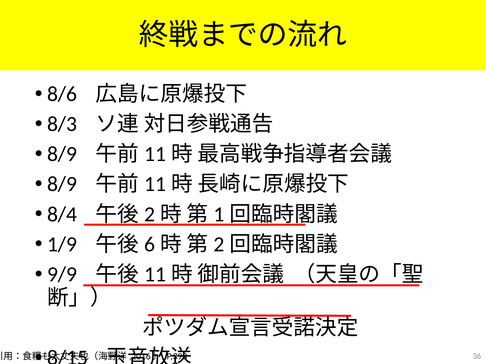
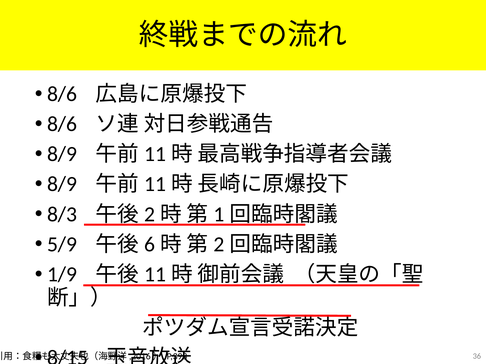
8/3: 8/3 -> 8/6 (62, 124)
8/4: 8/4 -> 8/3 (62, 215)
1/9: 1/9 -> 5/9 (62, 245)
9/9: 9/9 -> 1/9 (62, 275)
